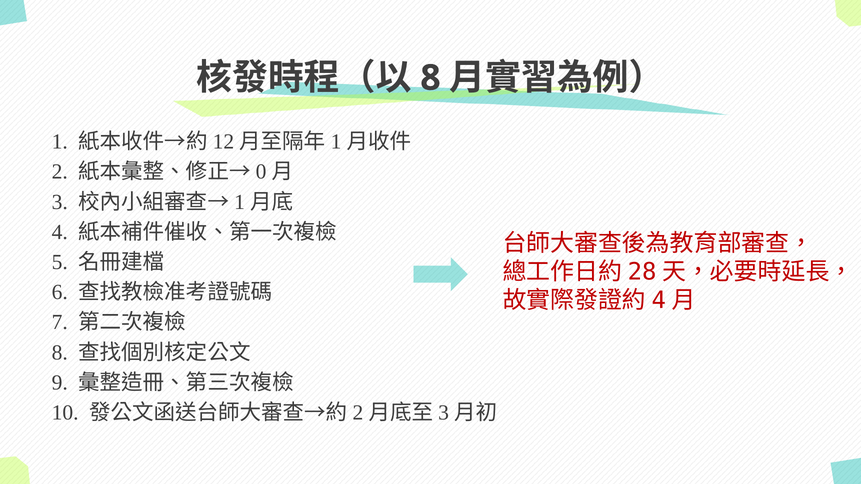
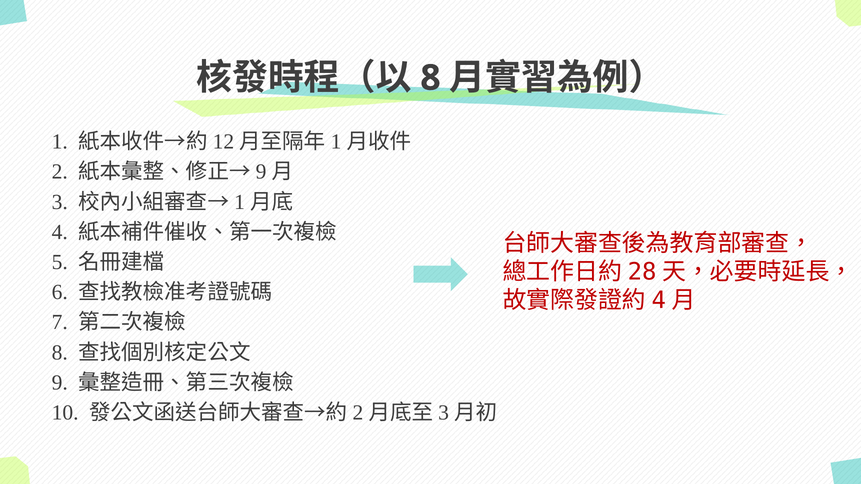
0: 0 -> 9 (261, 172)
